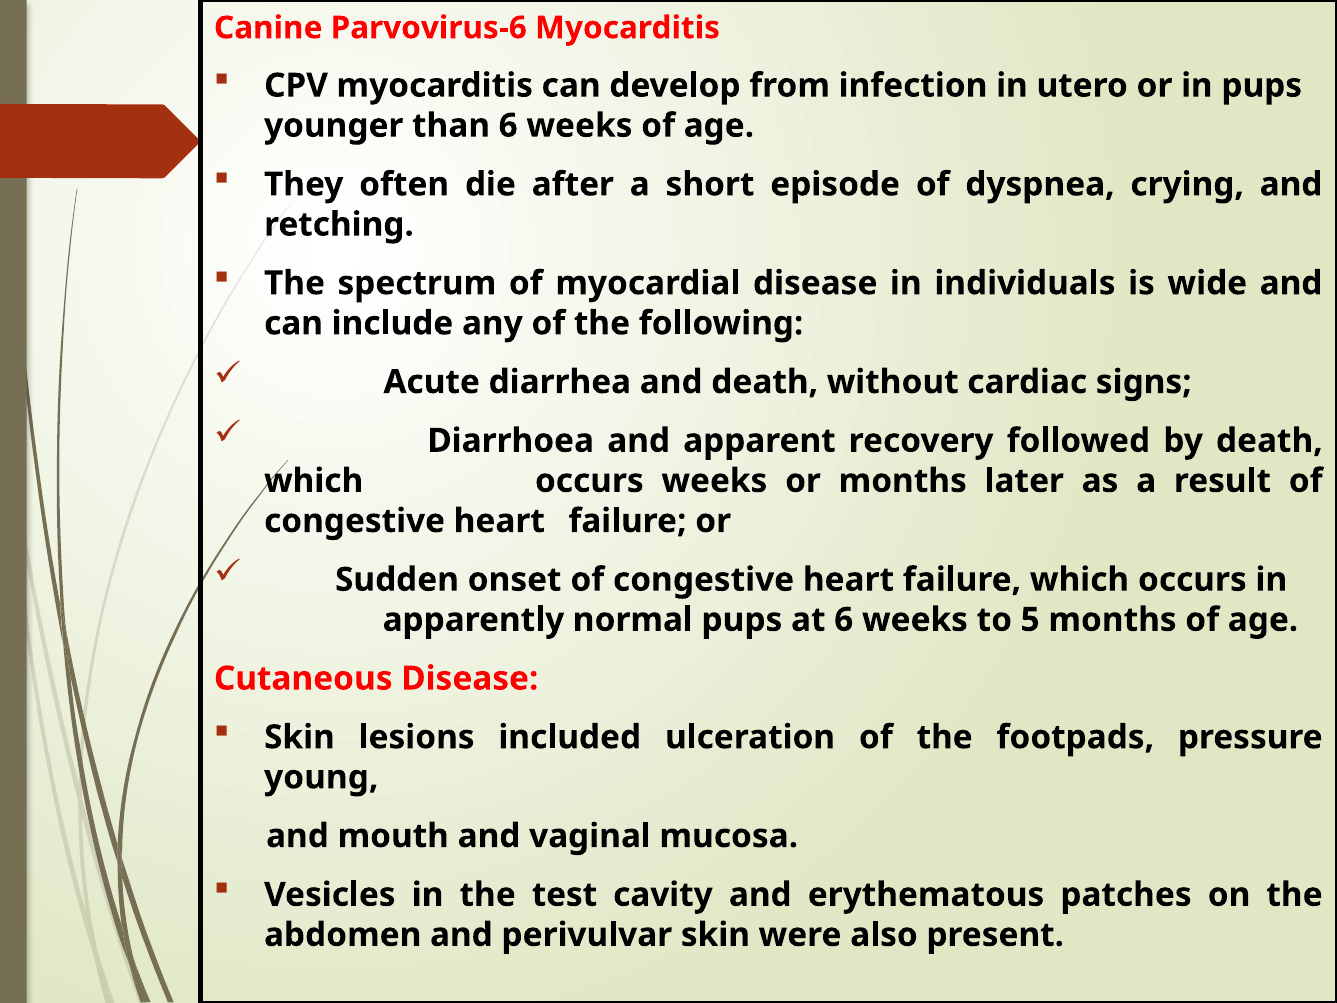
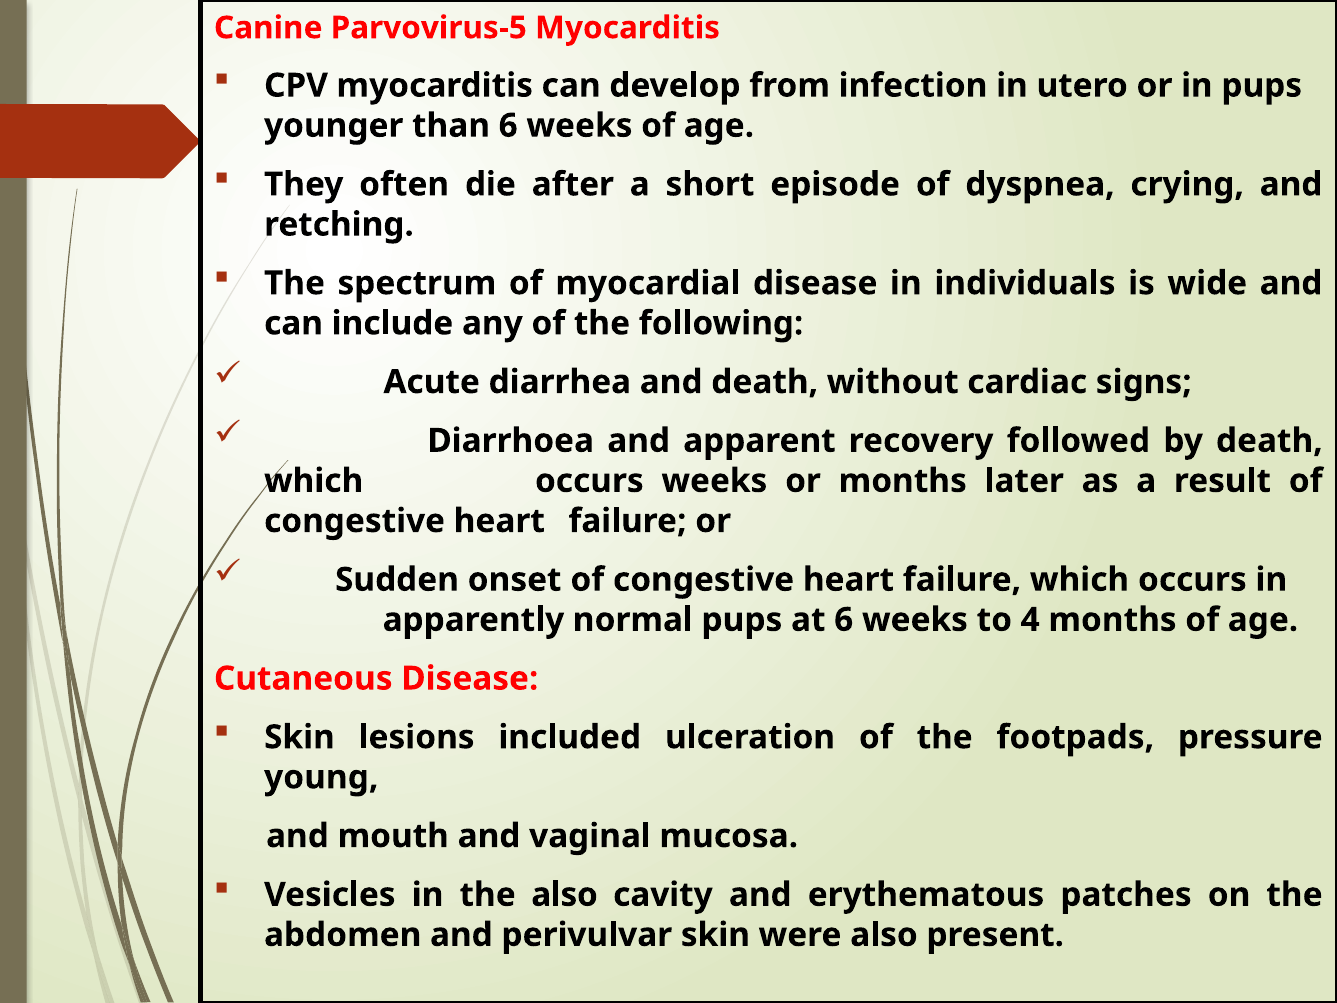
Parvovirus-6: Parvovirus-6 -> Parvovirus-5 (429, 28)
5: 5 -> 4 (1030, 620)
the test: test -> also (565, 895)
